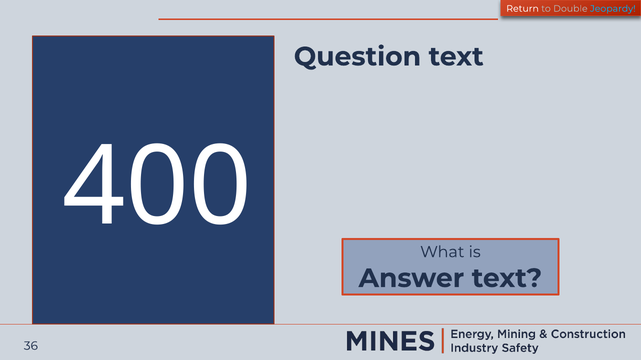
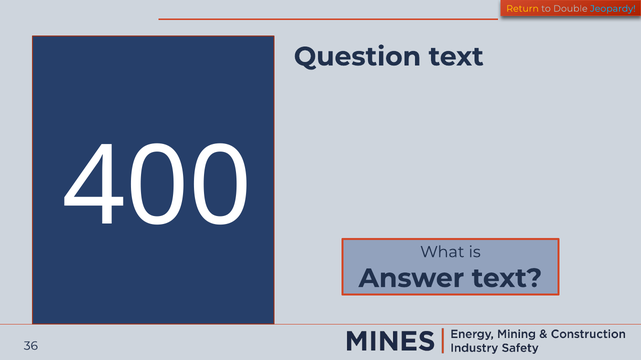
Return colour: white -> yellow (523, 9)
